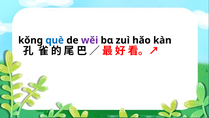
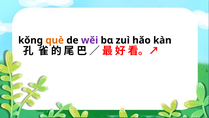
què colour: blue -> orange (55, 40)
